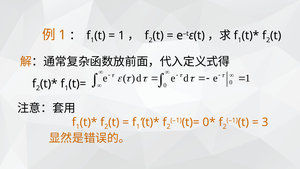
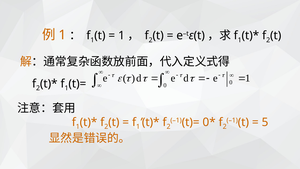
3: 3 -> 5 (265, 122)
